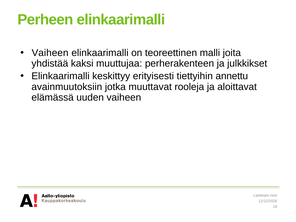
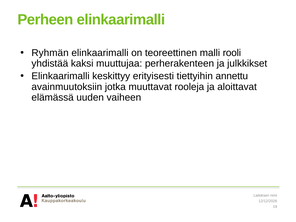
Vaiheen: Vaiheen -> Ryhmän (50, 53)
joita: joita -> rooli (232, 53)
